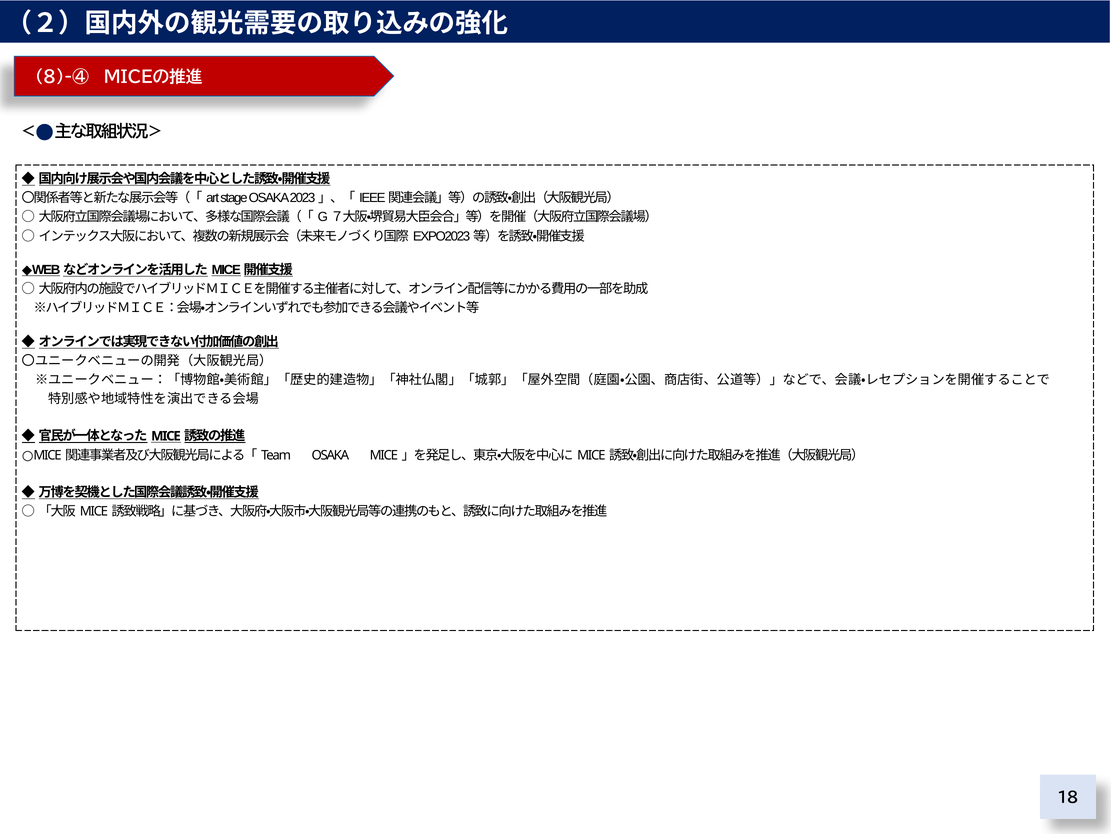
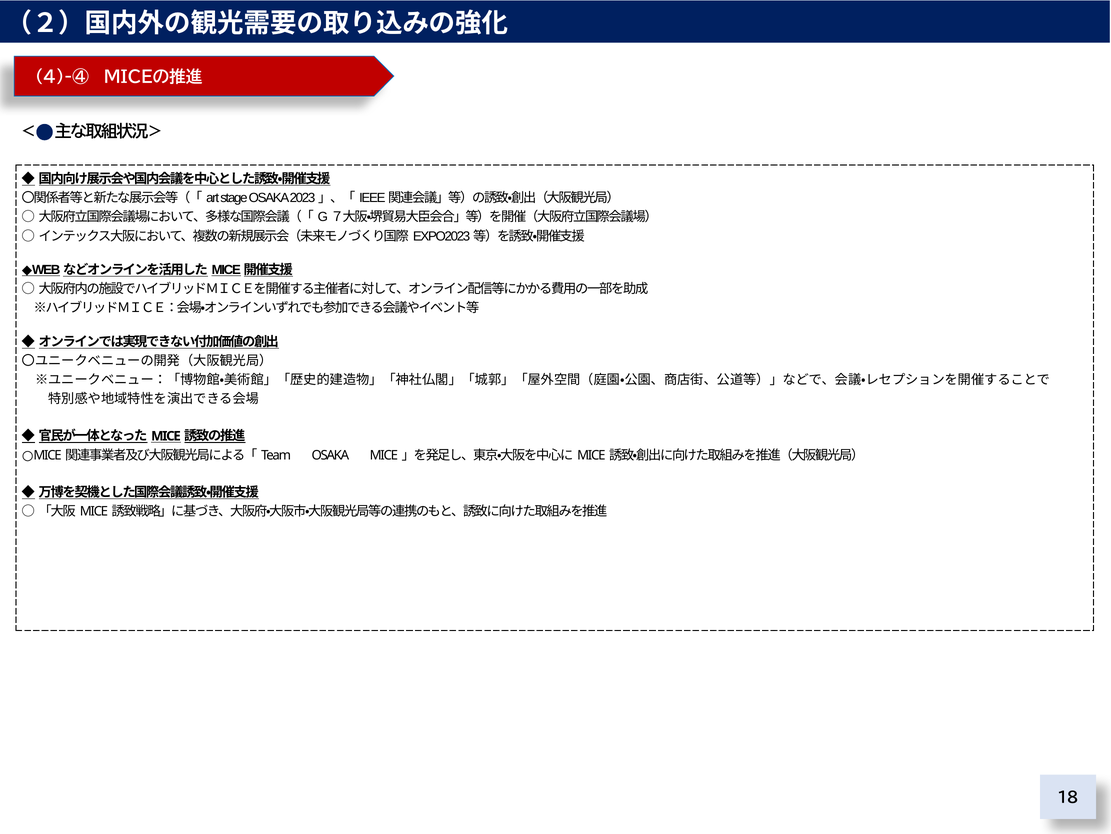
8)-④: 8)-④ -> 4)-④ (62, 77)
